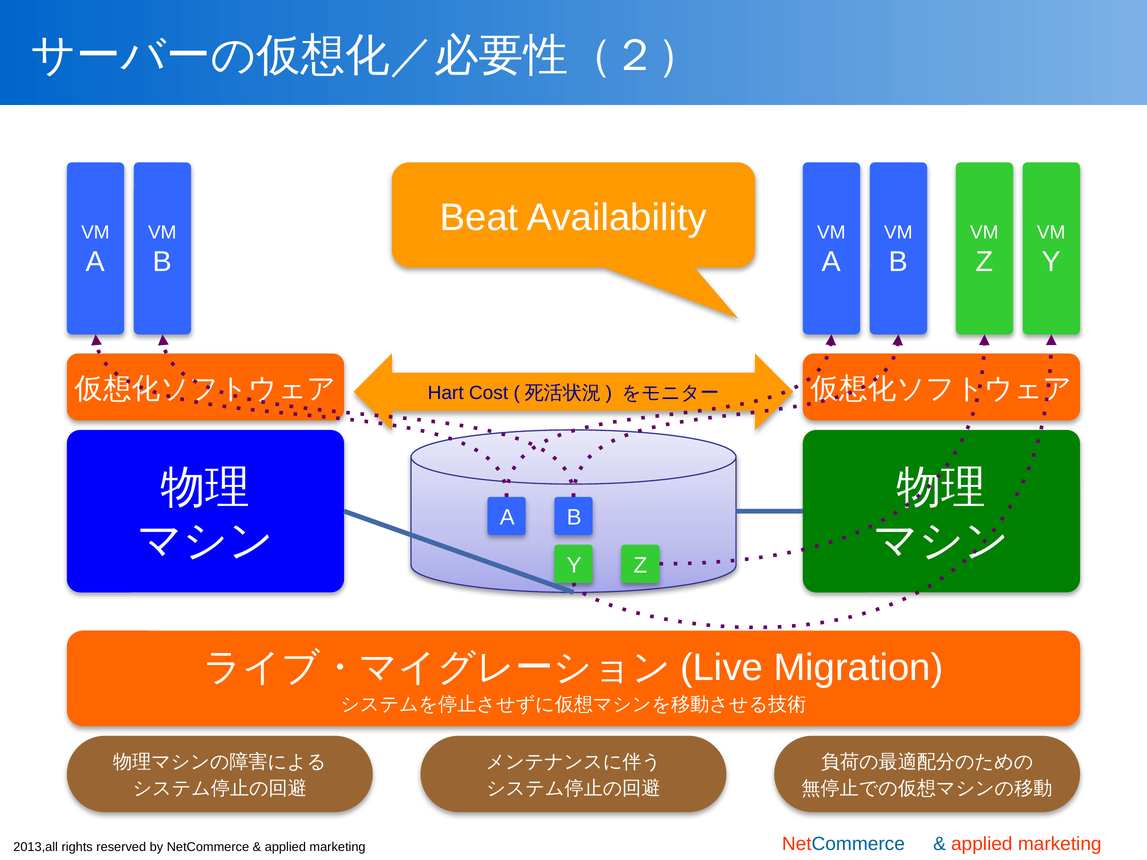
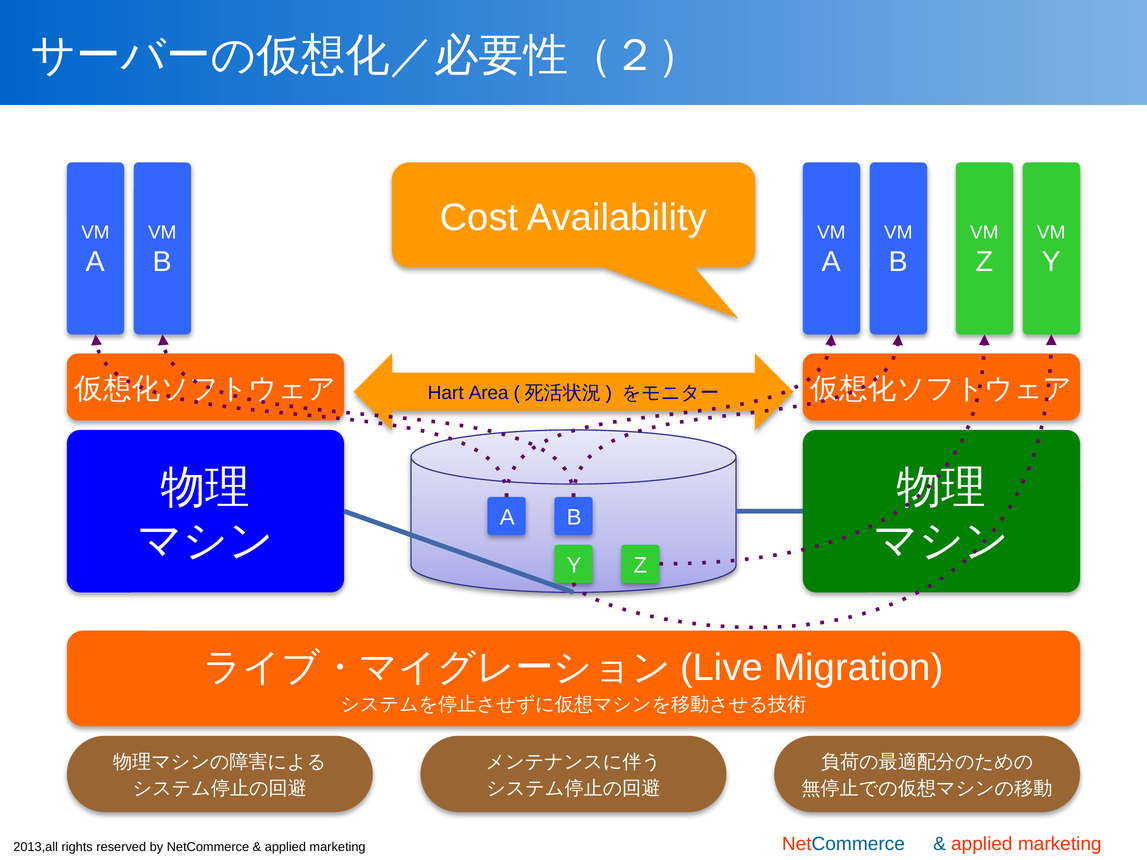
Beat: Beat -> Cost (479, 218)
Cost: Cost -> Area (489, 393)
